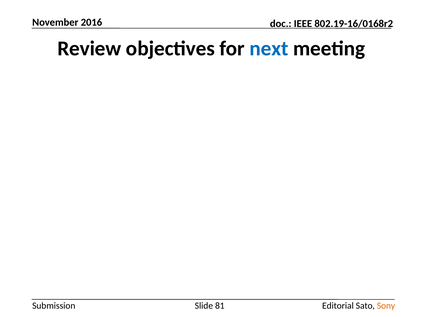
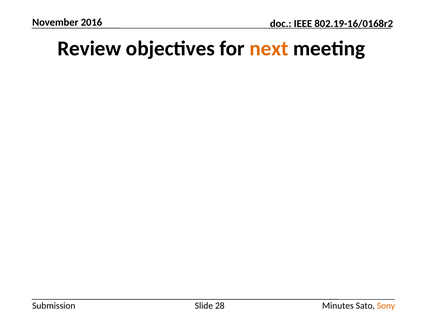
next colour: blue -> orange (269, 49)
81: 81 -> 28 (220, 306)
Editorial: Editorial -> Minutes (338, 306)
